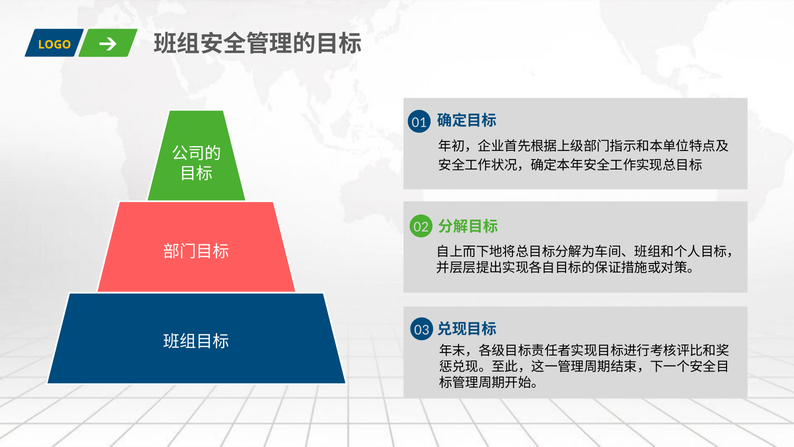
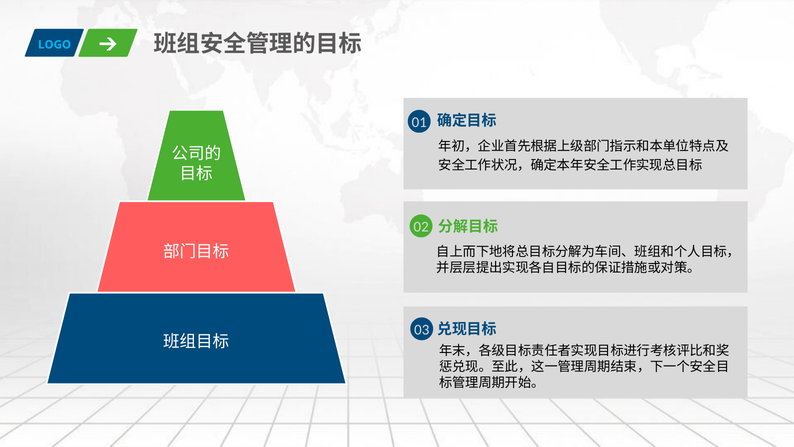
LOGO colour: yellow -> light blue (55, 45)
